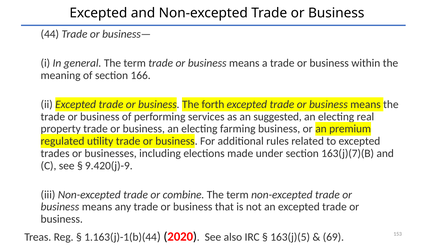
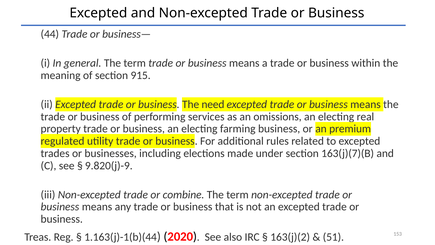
166: 166 -> 915 (141, 75)
forth: forth -> need (213, 104)
suggested: suggested -> omissions (278, 117)
9.420(j)-9: 9.420(j)-9 -> 9.820(j)-9 (109, 165)
163(j)(5: 163(j)(5 -> 163(j)(2 (290, 237)
69: 69 -> 51 (333, 237)
